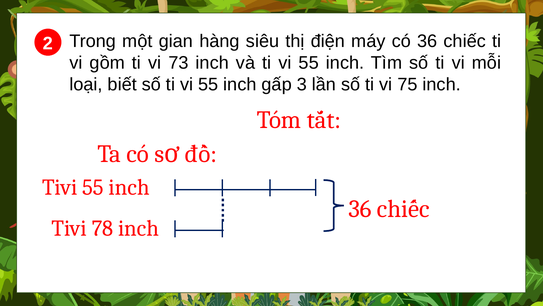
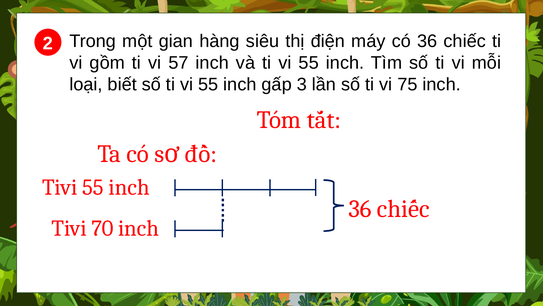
73: 73 -> 57 (178, 63)
78: 78 -> 70 (103, 228)
